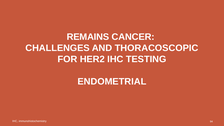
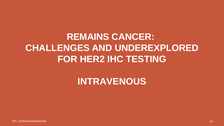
THORACOSCOPIC: THORACOSCOPIC -> UNDEREXPLORED (157, 48)
ENDOMETRIAL: ENDOMETRIAL -> INTRAVENOUS (112, 82)
